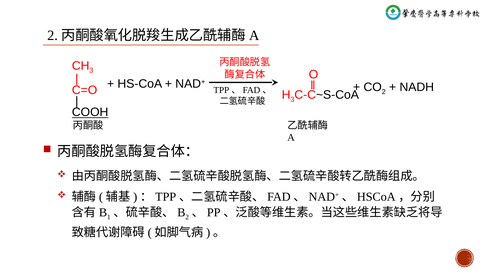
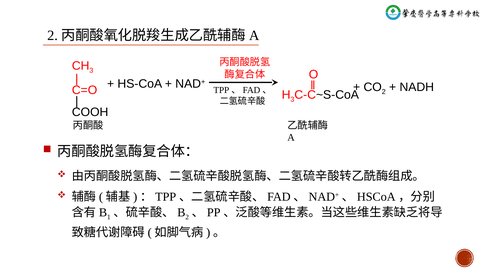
COOH underline: present -> none (90, 112)
